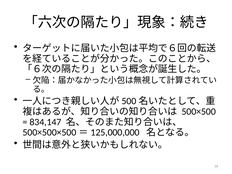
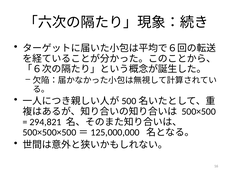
834,147: 834,147 -> 294,821 (45, 122)
